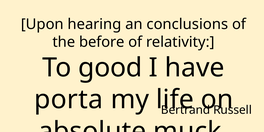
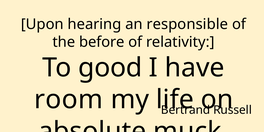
conclusions: conclusions -> responsible (187, 24)
porta: porta -> room (69, 100)
